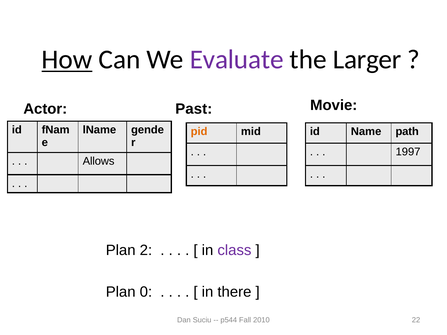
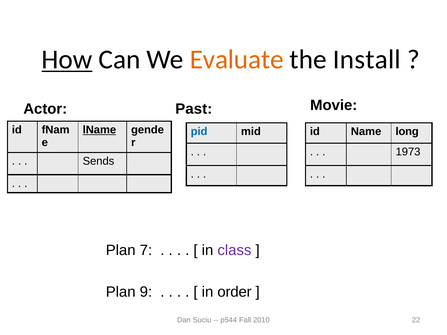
Evaluate colour: purple -> orange (237, 60)
Larger: Larger -> Install (367, 60)
lName underline: none -> present (99, 130)
pid colour: orange -> blue (199, 132)
path: path -> long (407, 132)
1997: 1997 -> 1973 (408, 152)
Allows: Allows -> Sends (99, 161)
2: 2 -> 7 (146, 251)
0: 0 -> 9 (146, 292)
there: there -> order (235, 292)
